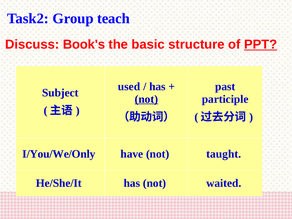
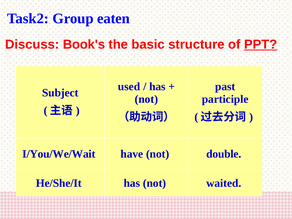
teach: teach -> eaten (113, 18)
not underline: present -> none (146, 99)
I/You/We/Only: I/You/We/Only -> I/You/We/Wait (59, 154)
taught: taught -> double (224, 154)
